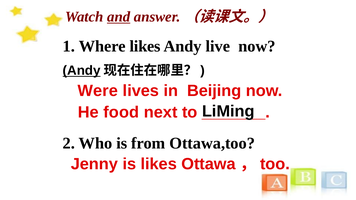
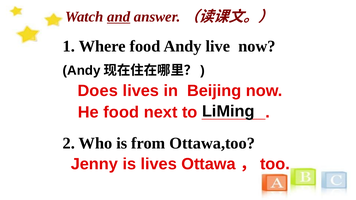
Where likes: likes -> food (145, 46)
Andy underline: present -> none (82, 71)
Were: Were -> Does (98, 91)
is likes: likes -> lives (159, 164)
